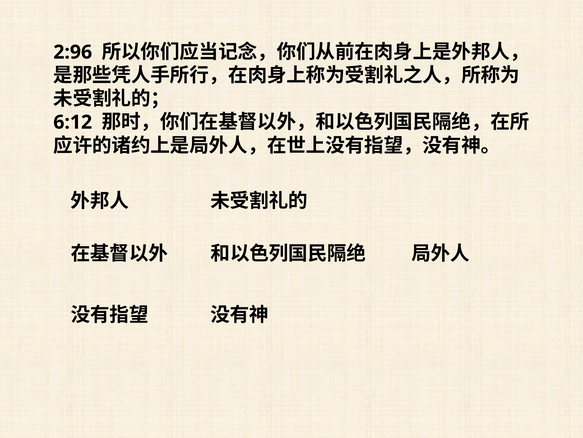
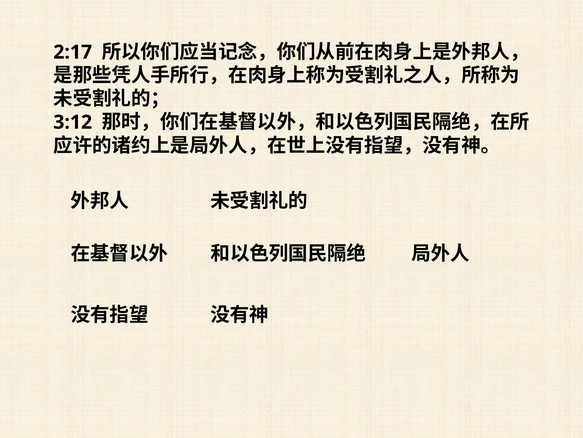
2:96: 2:96 -> 2:17 (73, 52)
6:12: 6:12 -> 3:12 (73, 122)
